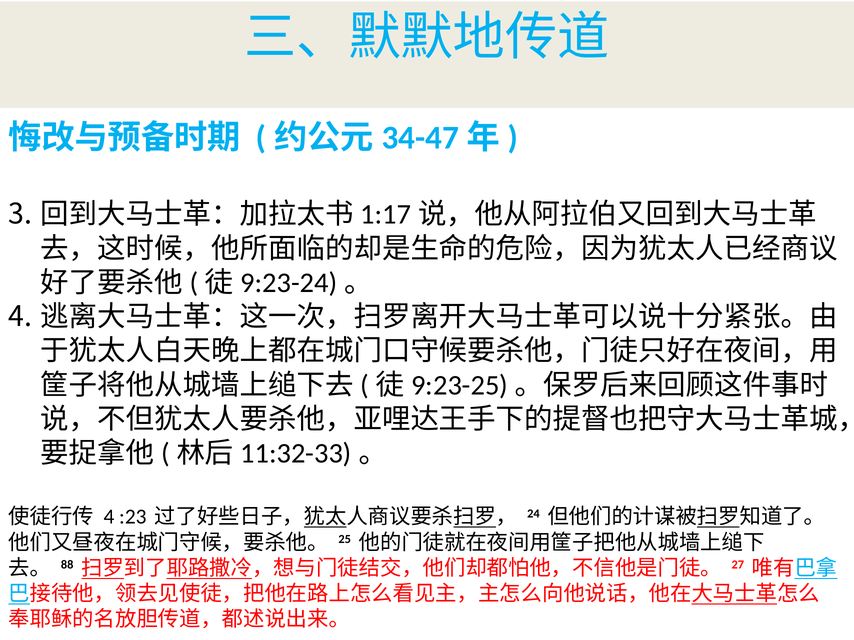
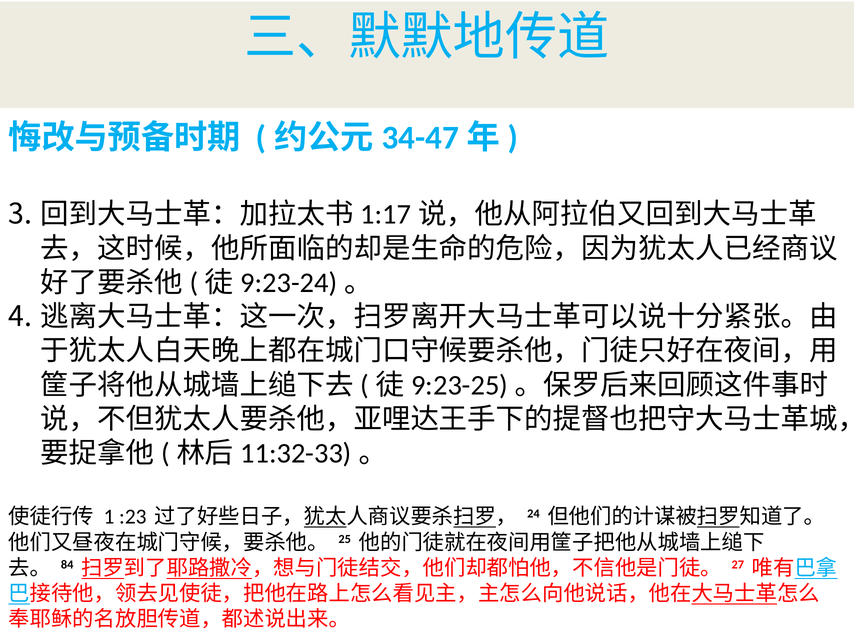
4: 4 -> 1 (109, 517)
88: 88 -> 84 (67, 565)
